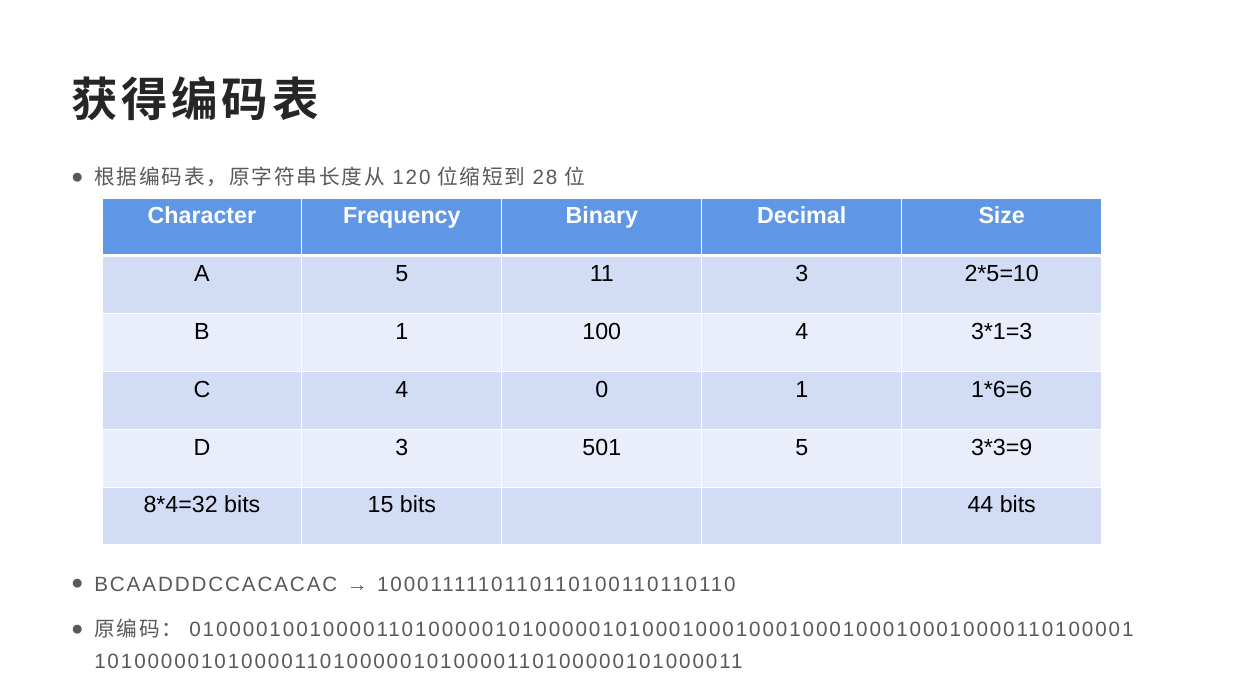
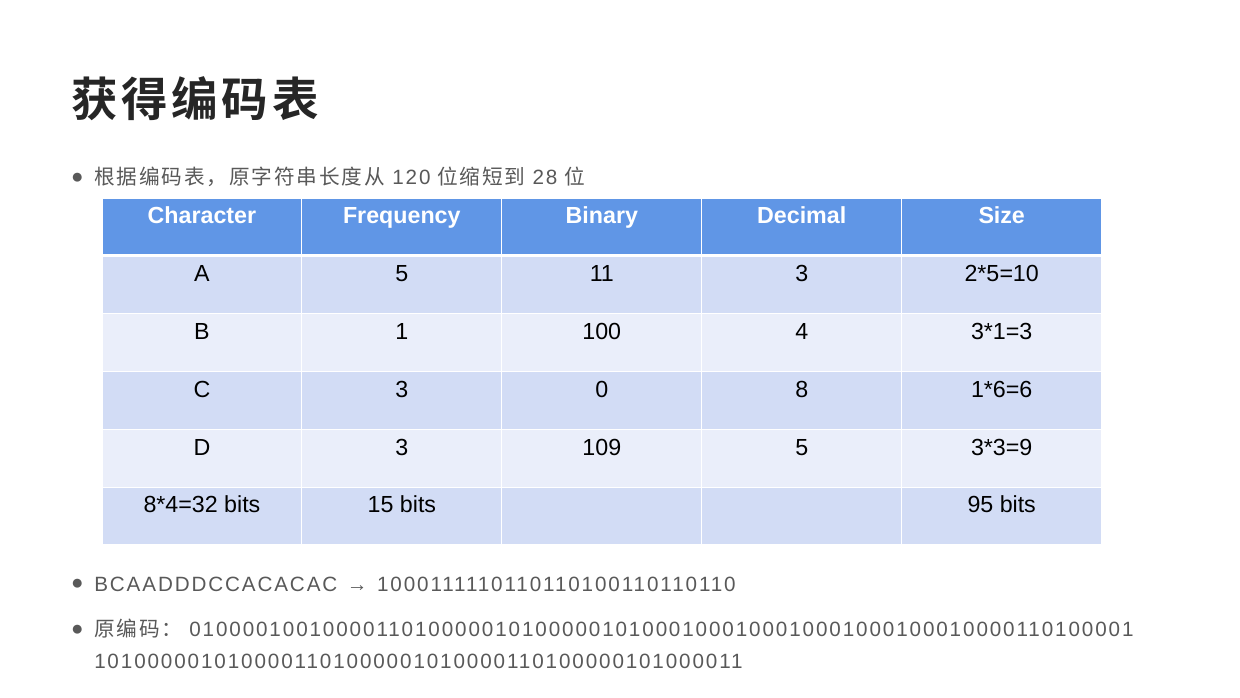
C 4: 4 -> 3 (402, 389)
0 1: 1 -> 8 (802, 389)
501: 501 -> 109 (602, 447)
44: 44 -> 95 (980, 505)
